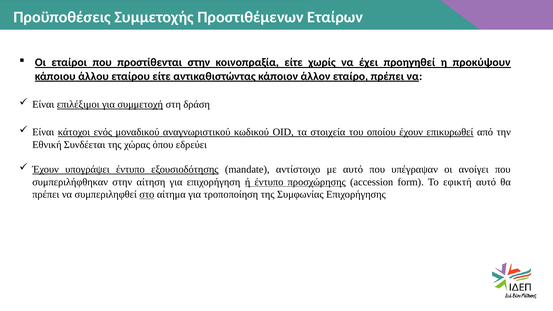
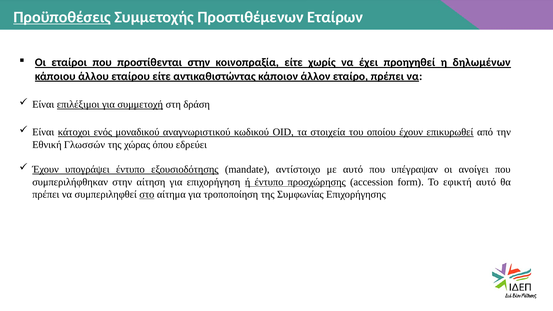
Προϋποθέσεις underline: none -> present (62, 17)
προκύψουν: προκύψουν -> δηλωμένων (482, 62)
Συνδέεται: Συνδέεται -> Γλωσσών (84, 145)
